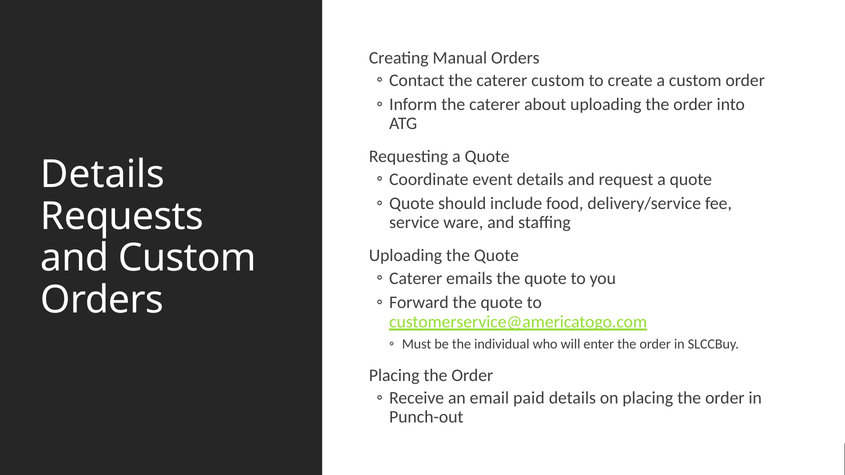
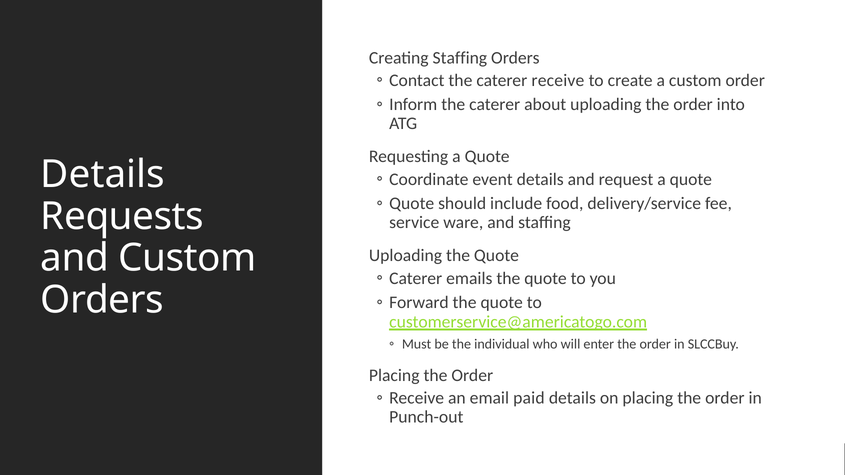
Creating Manual: Manual -> Staffing (460, 58)
caterer custom: custom -> receive (558, 80)
